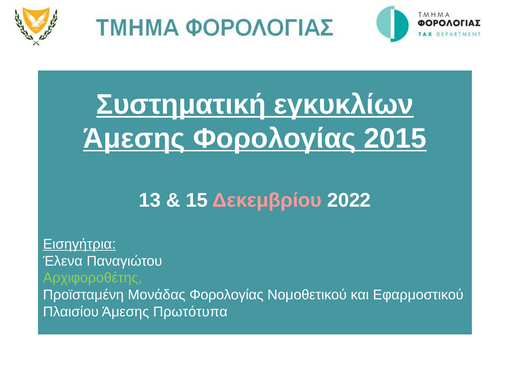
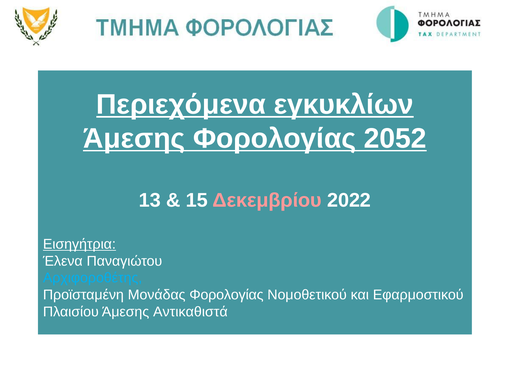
Συστηματική: Συστηματική -> Περιεχόμενα (181, 105)
2015: 2015 -> 2052 (395, 138)
Αρχιφοροθέτης colour: light green -> light blue (93, 278)
Πρωτότυπα: Πρωτότυπα -> Αντικαθιστά (190, 312)
